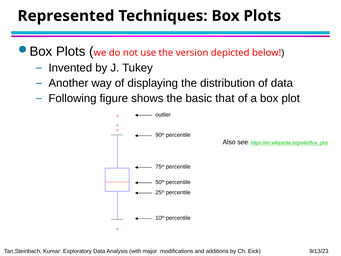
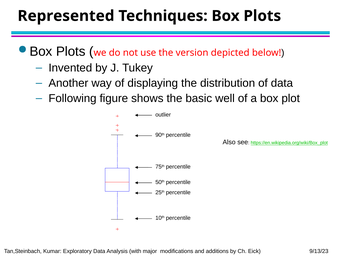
that: that -> well (225, 98)
